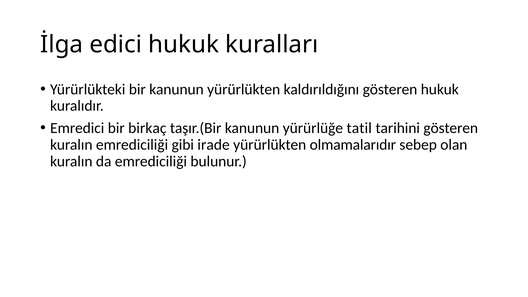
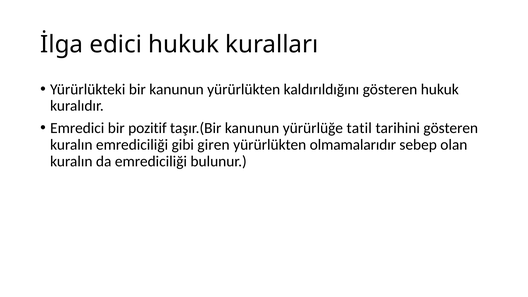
birkaç: birkaç -> pozitif (147, 128)
irade: irade -> giren (214, 145)
